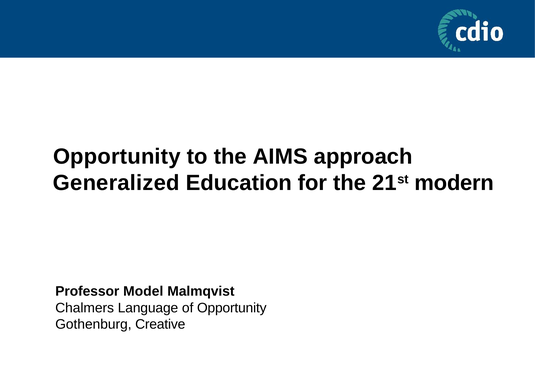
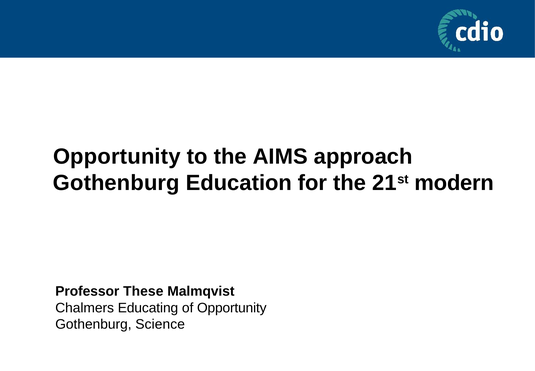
Generalized: Generalized -> Gothenburg (116, 183)
Model: Model -> These (143, 291)
Language: Language -> Educating (148, 307)
Creative: Creative -> Science (160, 324)
